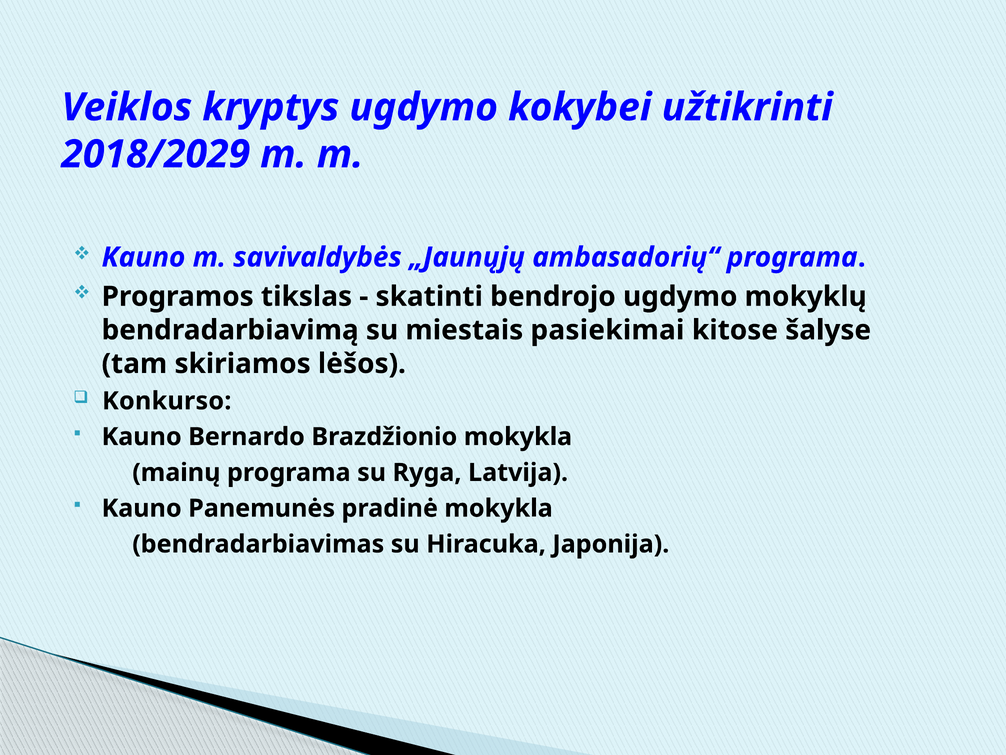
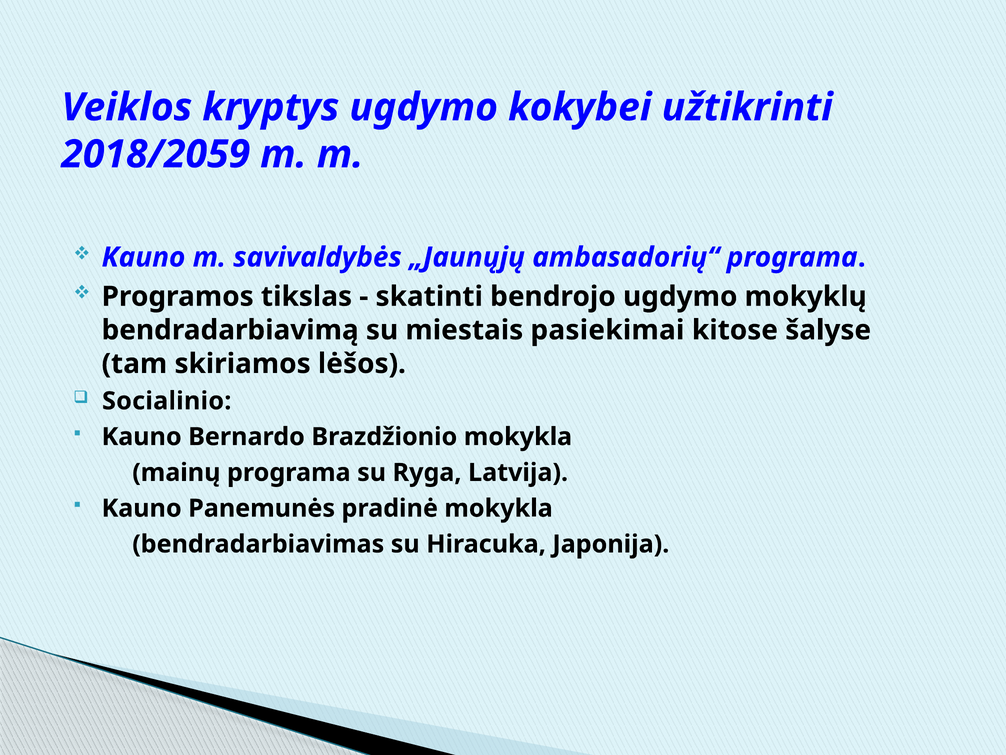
2018/2029: 2018/2029 -> 2018/2059 (156, 154)
Konkurso: Konkurso -> Socialinio (167, 401)
